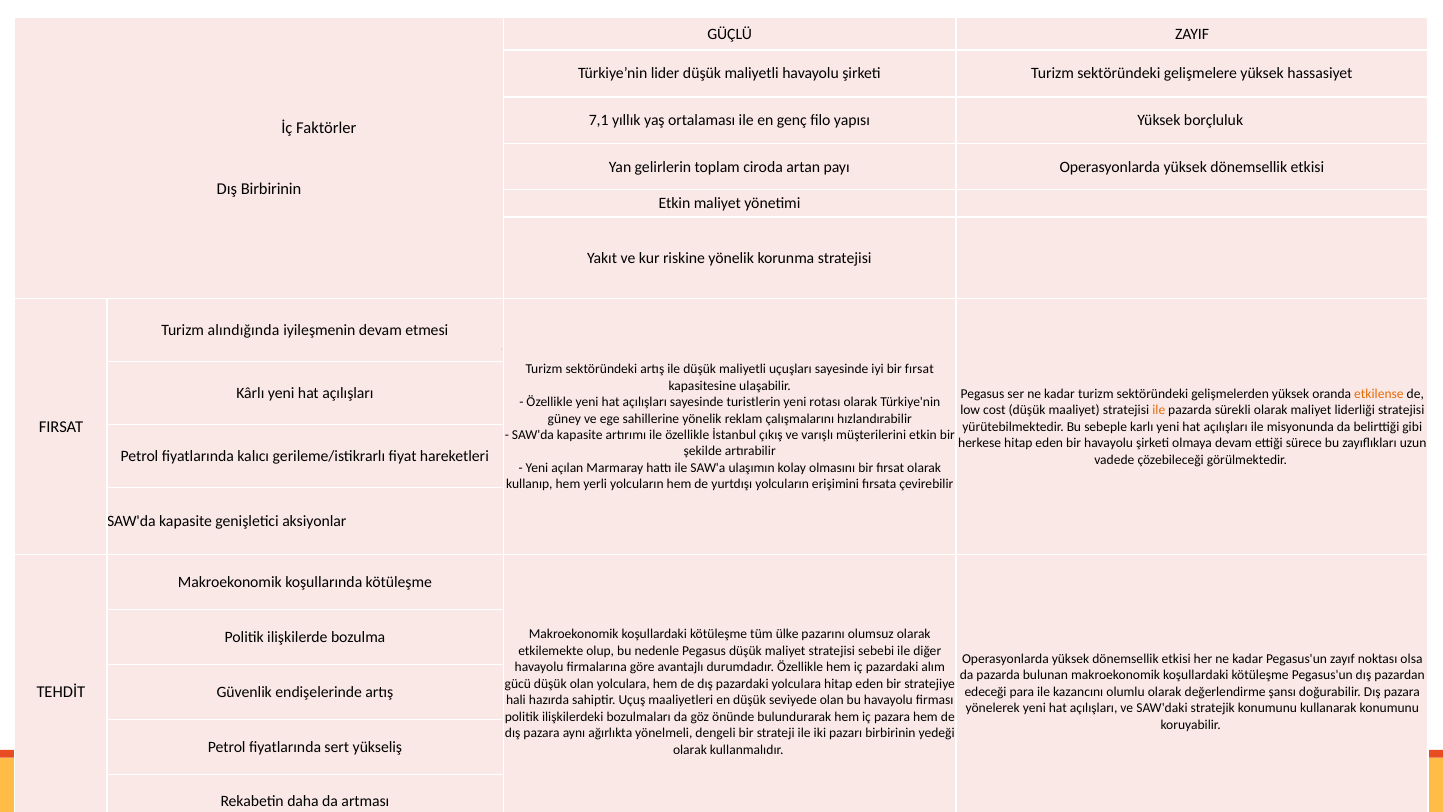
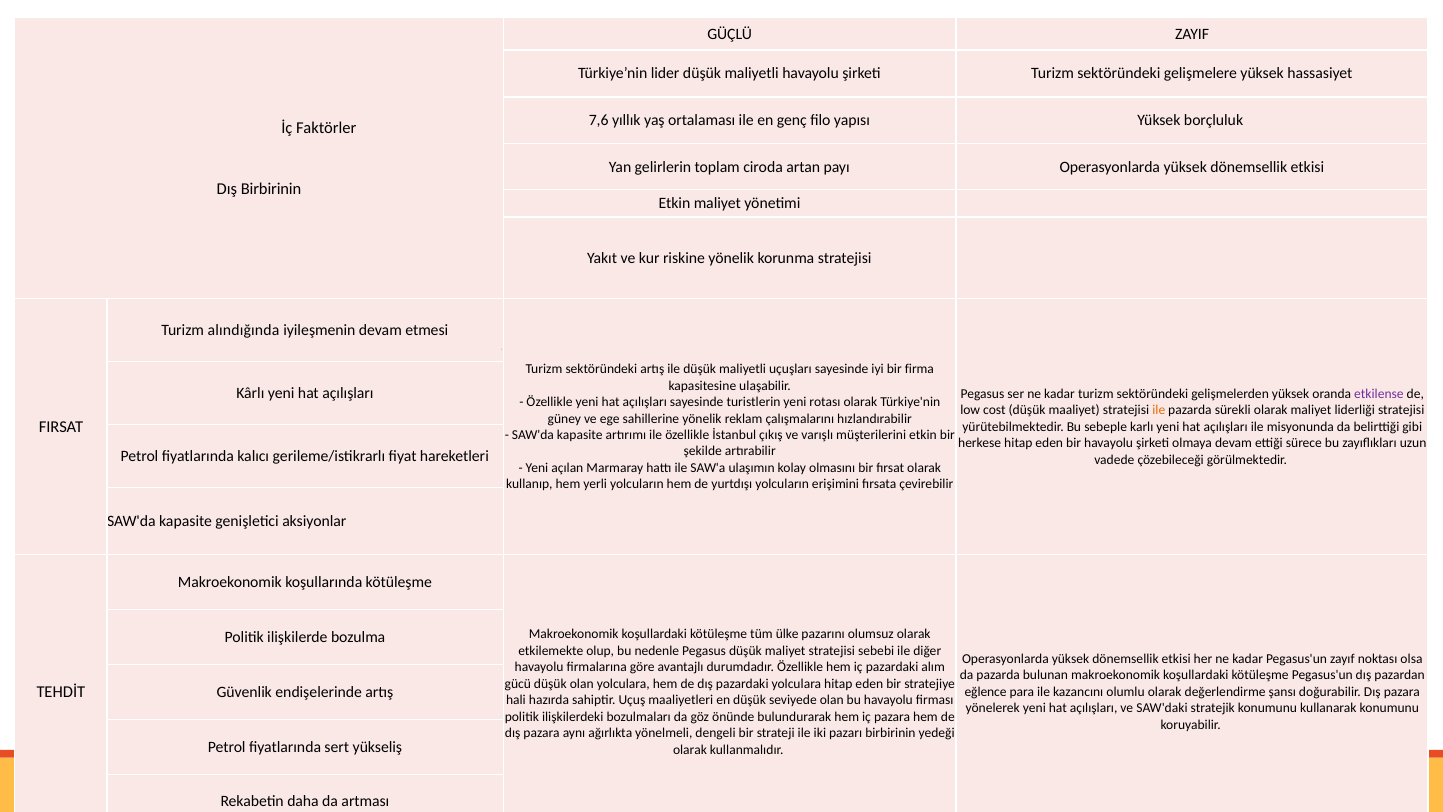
7,1: 7,1 -> 7,6 (599, 121)
iyi bir fırsat: fırsat -> firma (919, 369)
etkilense colour: orange -> purple (1379, 394)
edeceği: edeceği -> eğlence (986, 692)
